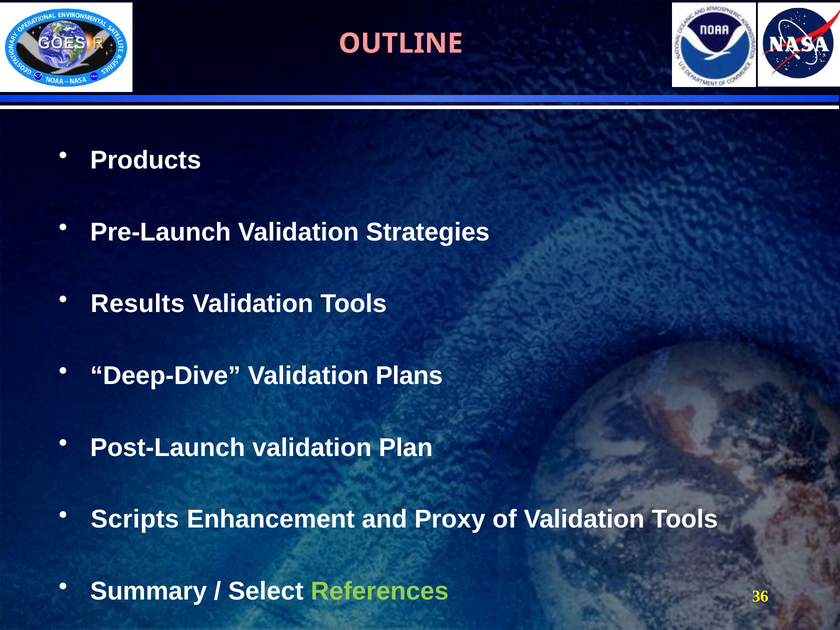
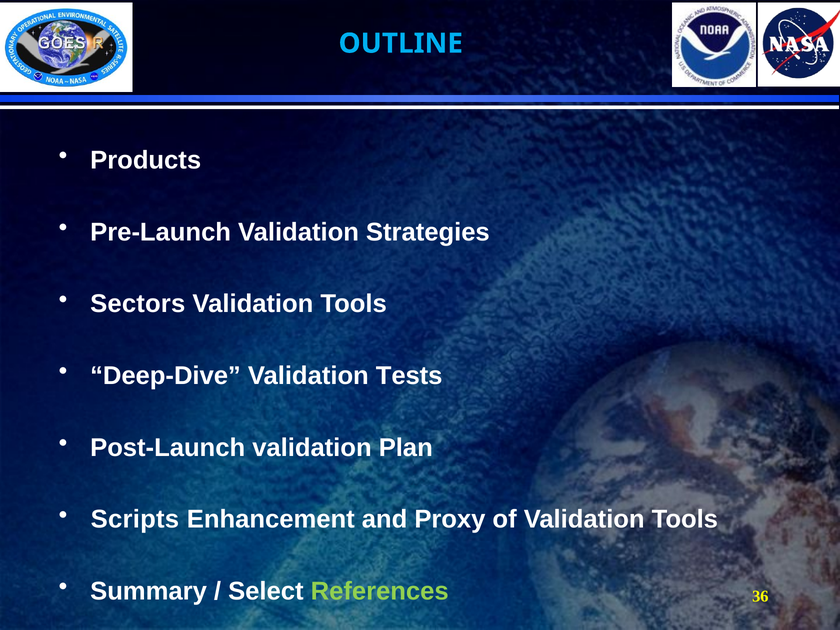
OUTLINE colour: pink -> light blue (401, 43)
Results: Results -> Sectors (138, 304)
Plans: Plans -> Tests (409, 376)
